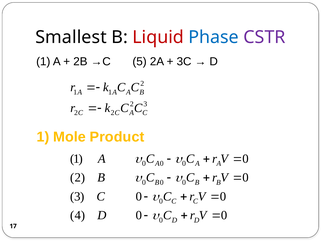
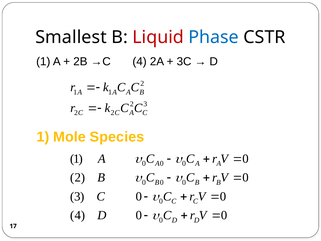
CSTR colour: purple -> black (264, 37)
→C 5: 5 -> 4 (140, 62)
Product: Product -> Species (117, 137)
